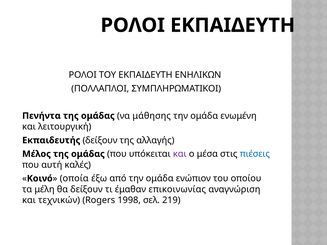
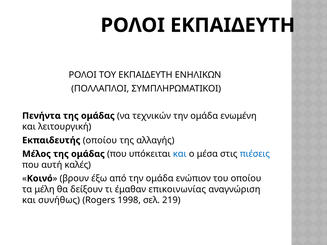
μάθησης: μάθησης -> τεχνικών (152, 116)
Εκπαιδευτής δείξουν: δείξουν -> οποίου (100, 140)
και colour: purple -> blue (180, 154)
οποία: οποία -> βρουν (74, 179)
τεχνικών: τεχνικών -> συνήθως (59, 200)
